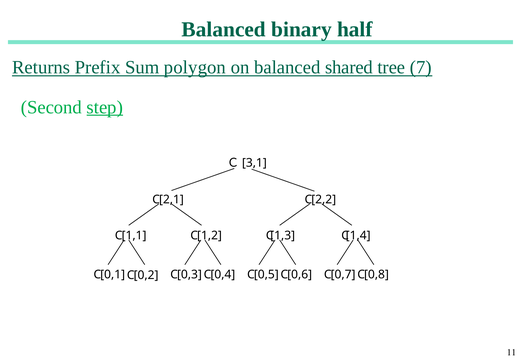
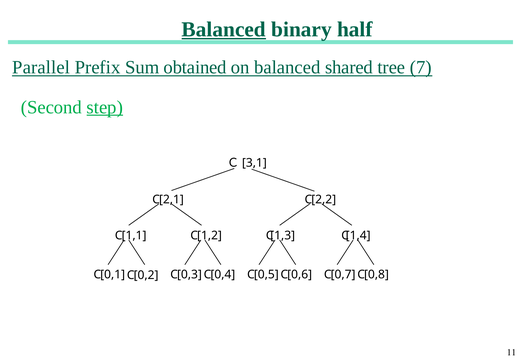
Balanced underline: none -> present (224, 30)
Returns: Returns -> Parallel (41, 67)
polygon: polygon -> obtained (195, 67)
